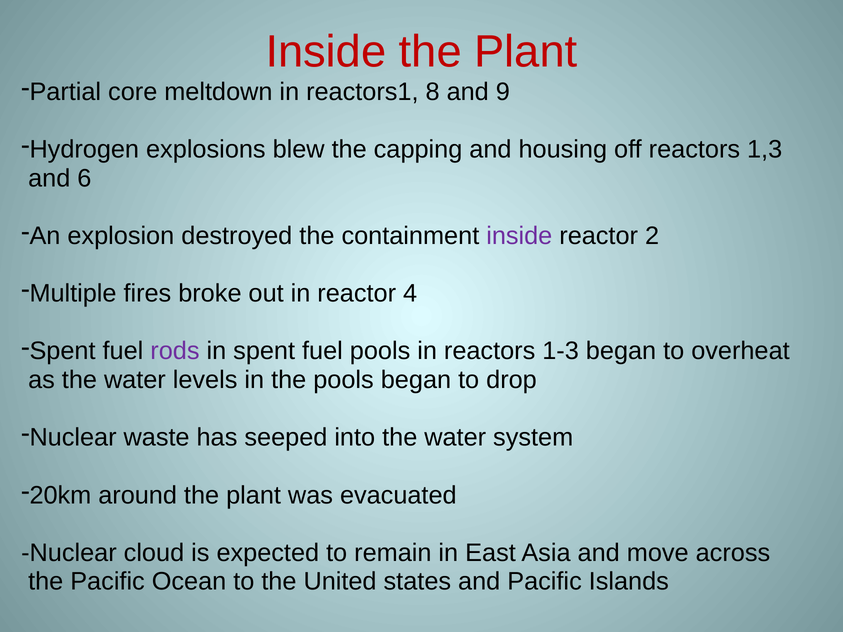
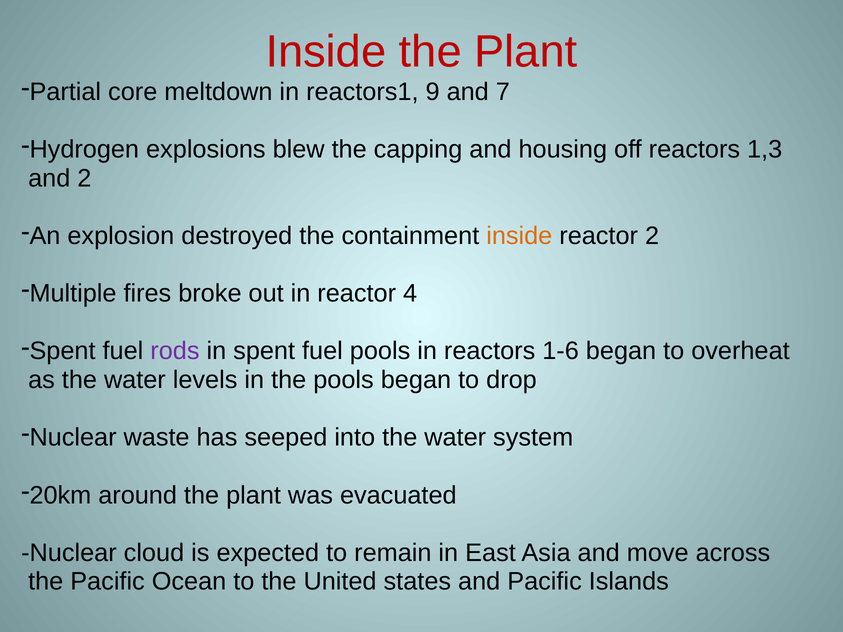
8: 8 -> 9 (433, 92)
9: 9 -> 7 (503, 92)
and 6: 6 -> 2 (84, 178)
inside colour: purple -> orange (519, 236)
1-3: 1-3 -> 1-6 (561, 351)
